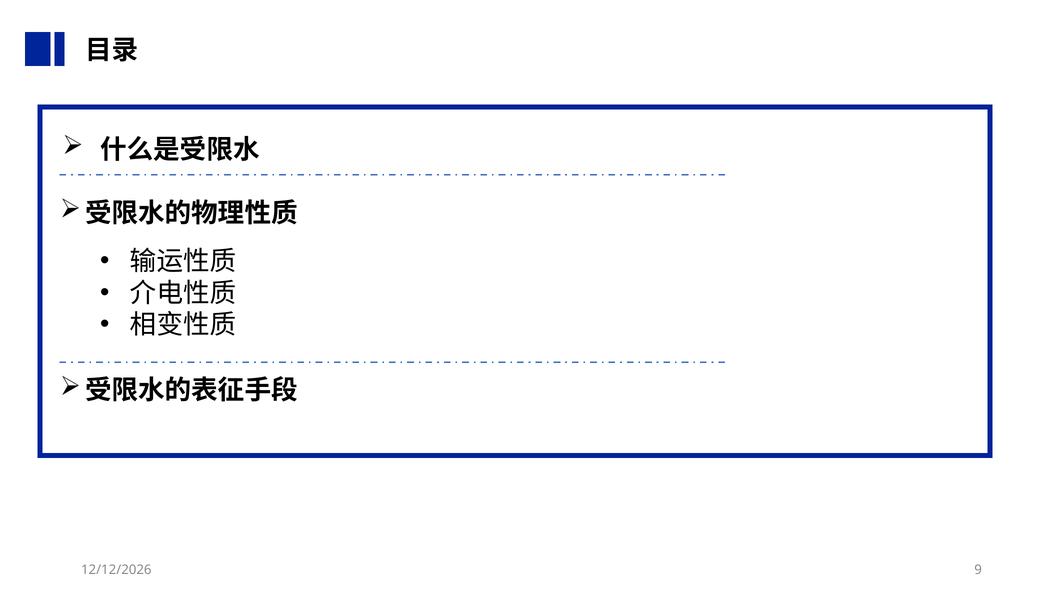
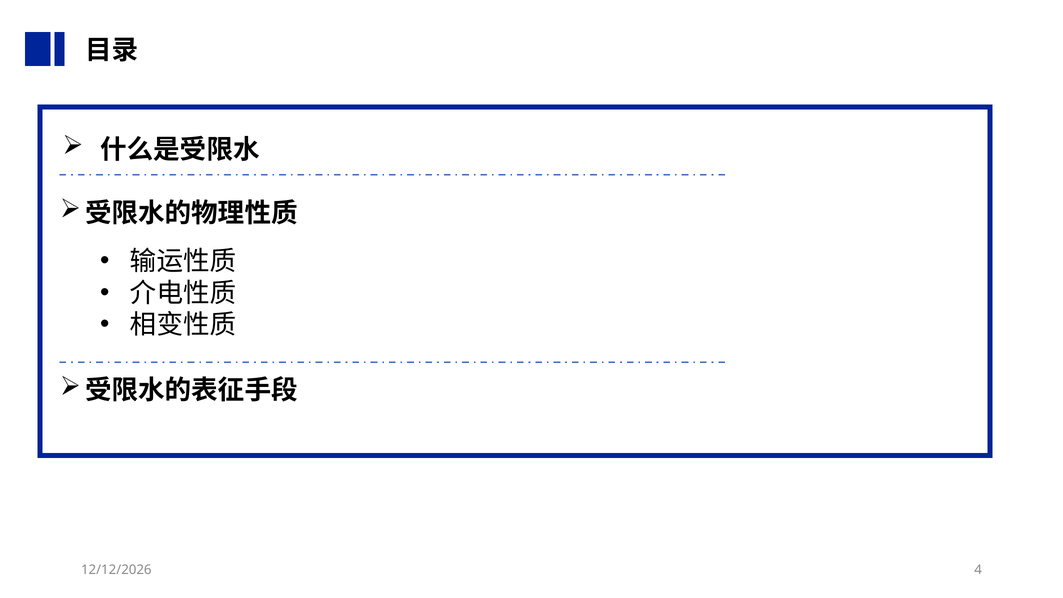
9: 9 -> 4 (978, 570)
